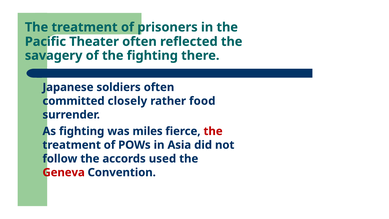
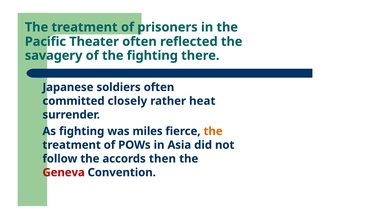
food: food -> heat (202, 101)
the colour: red -> orange (213, 131)
used: used -> then (162, 159)
